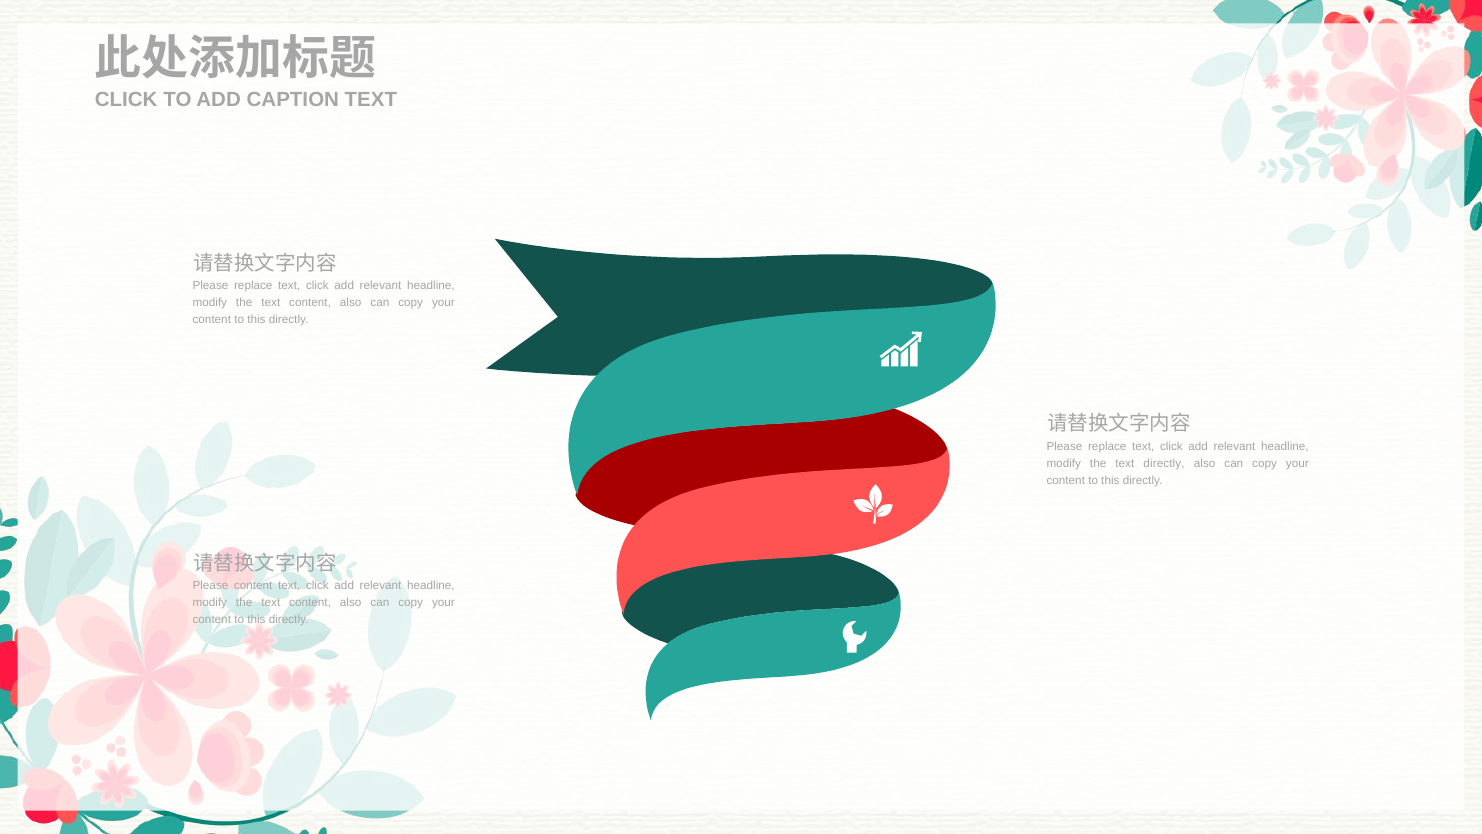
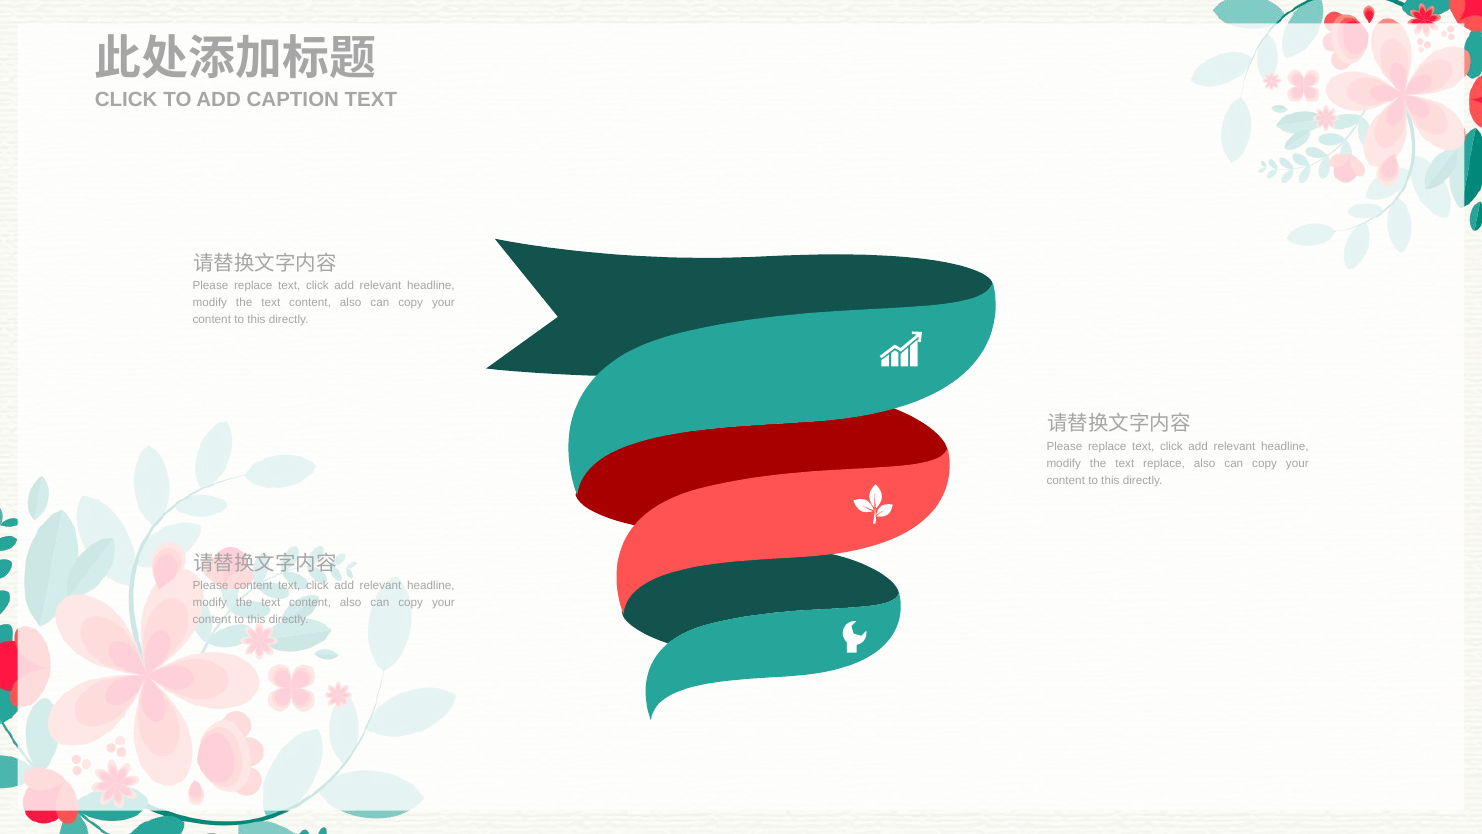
text directly: directly -> replace (1164, 463)
